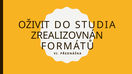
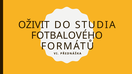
ZREALIZOVNÁN: ZREALIZOVNÁN -> FOTBALOVÉHO (67, 36)
